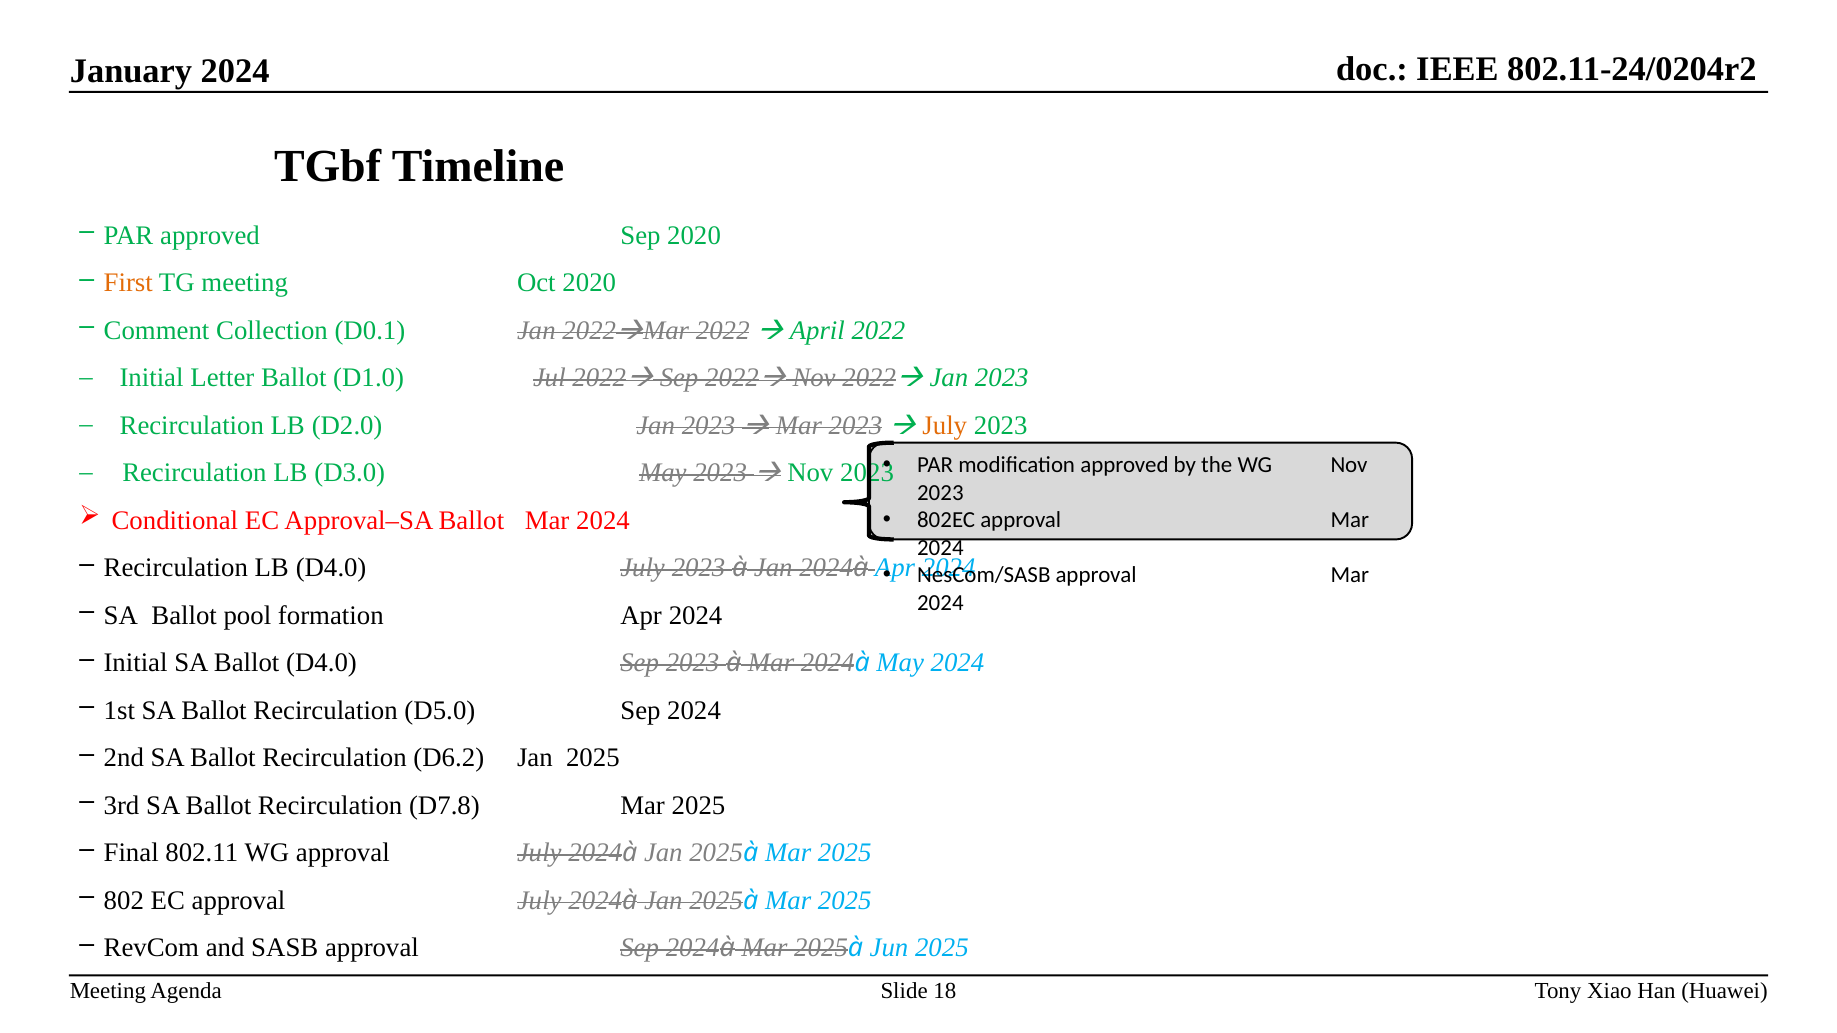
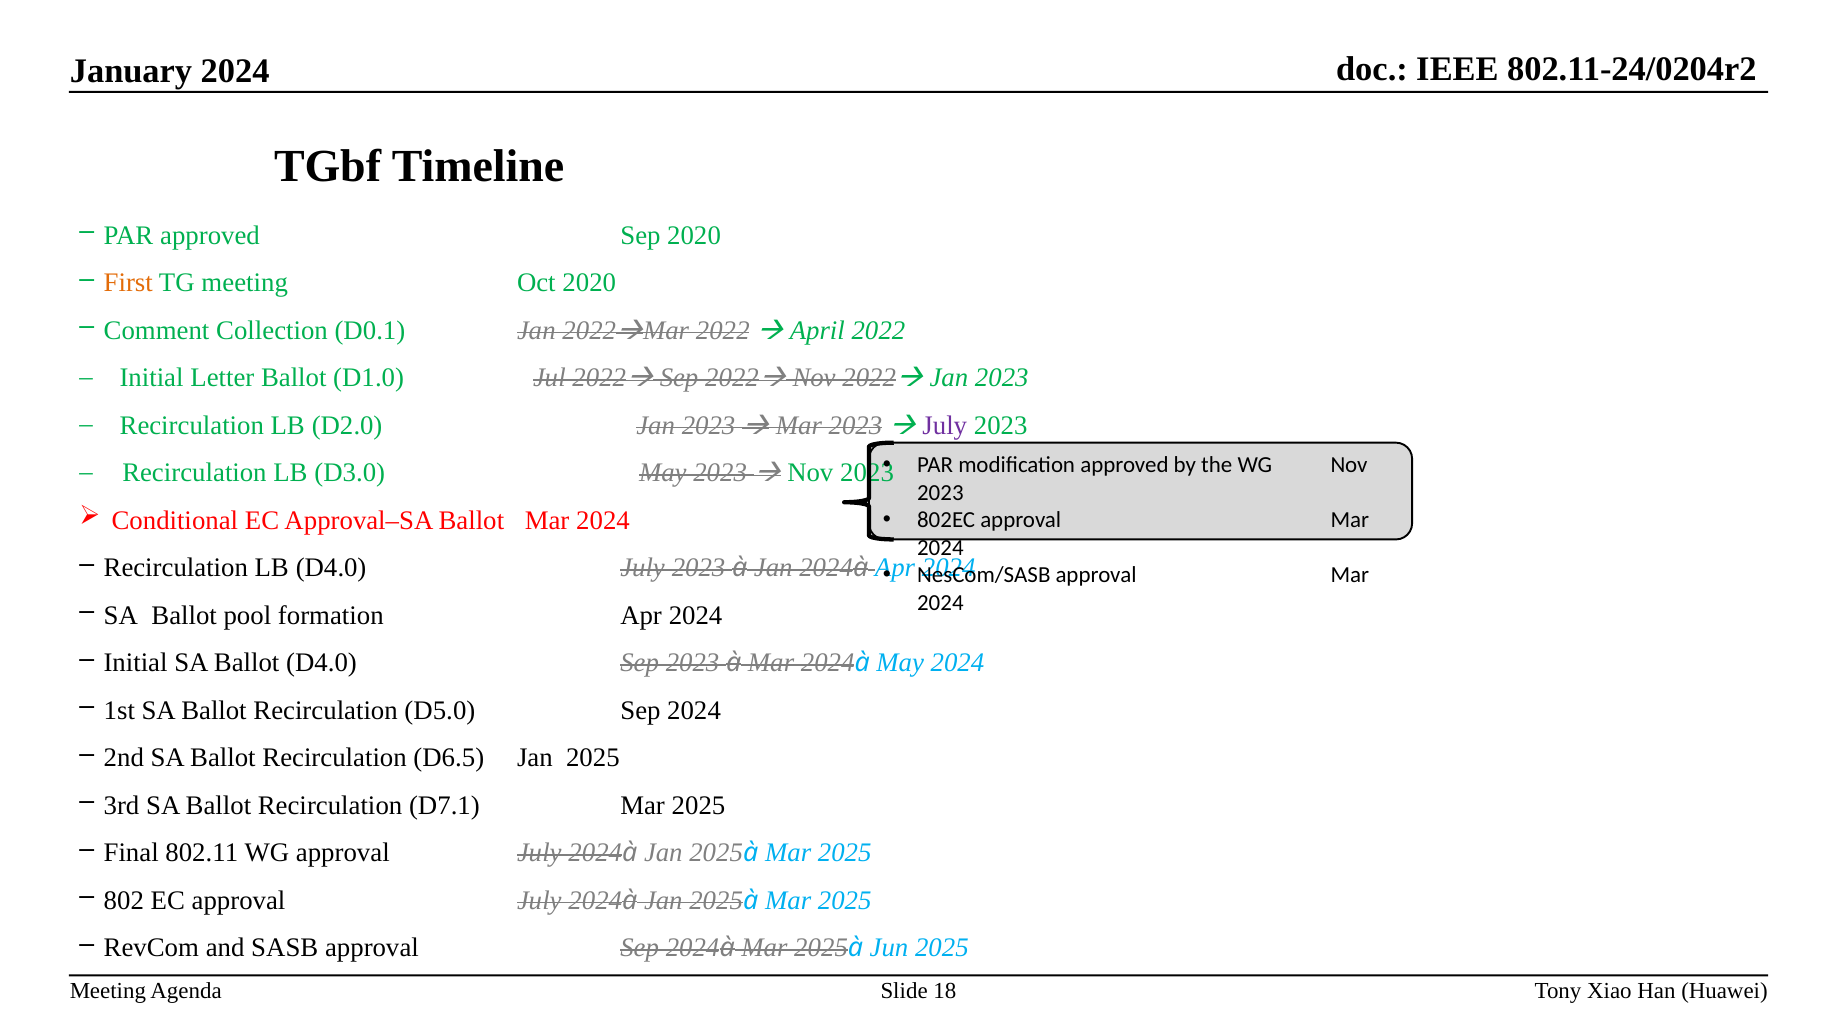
July colour: orange -> purple (945, 426)
D6.2: D6.2 -> D6.5 (449, 758)
D7.8: D7.8 -> D7.1 (444, 806)
